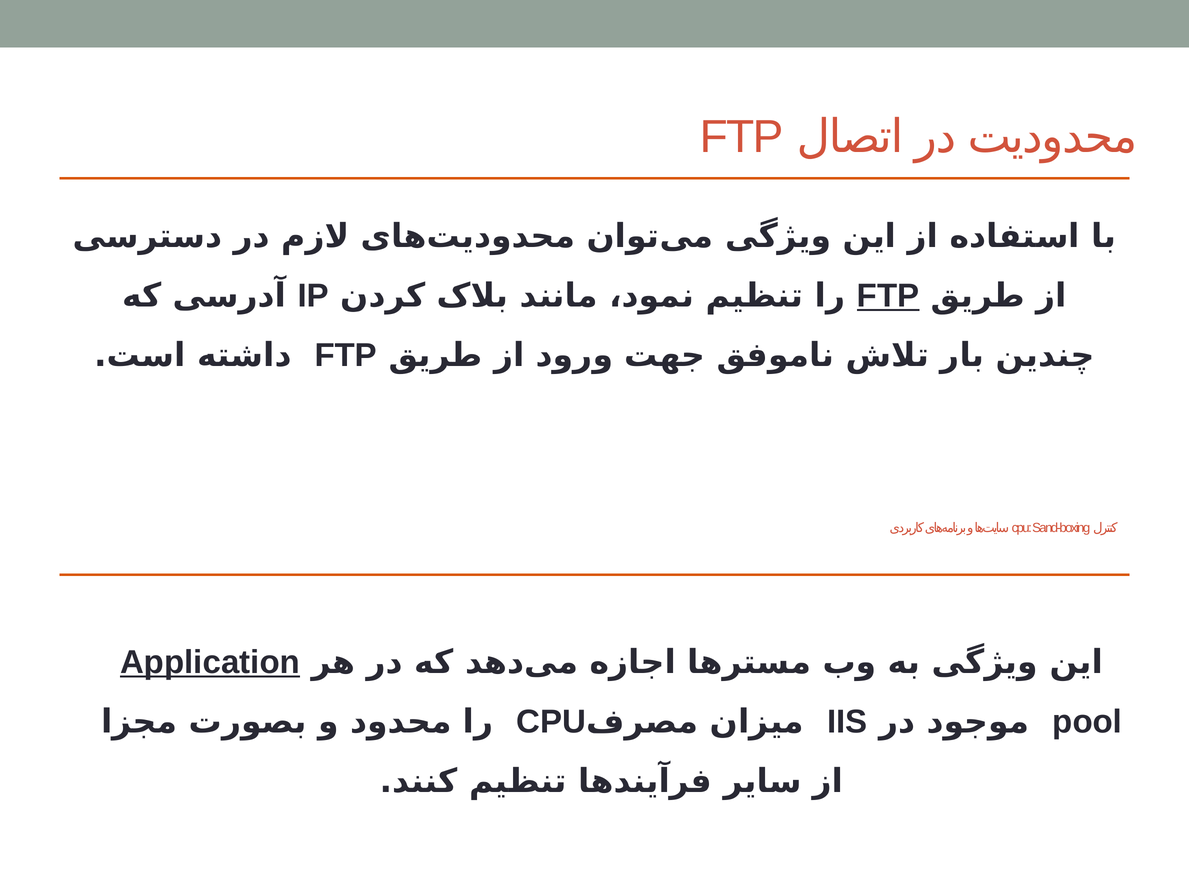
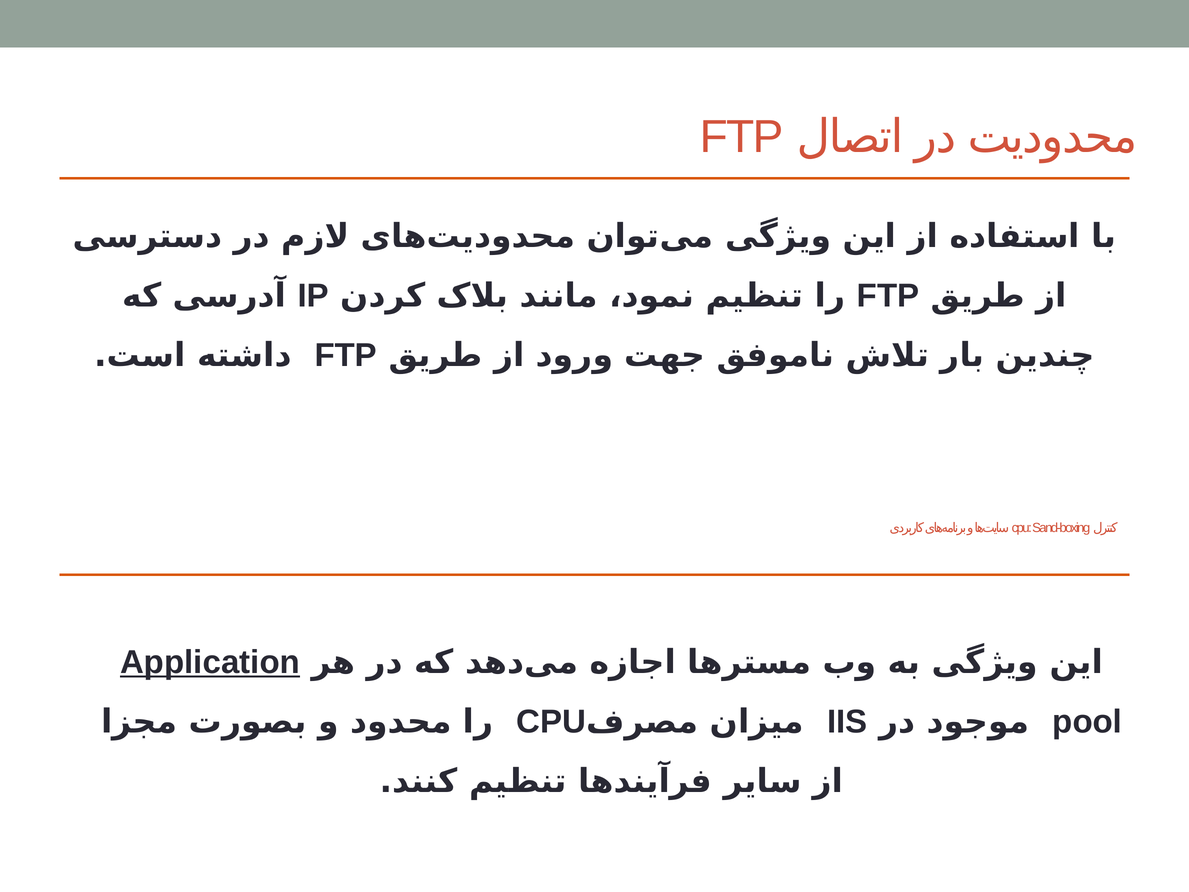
FTP underline: present -> none (888, 296)
